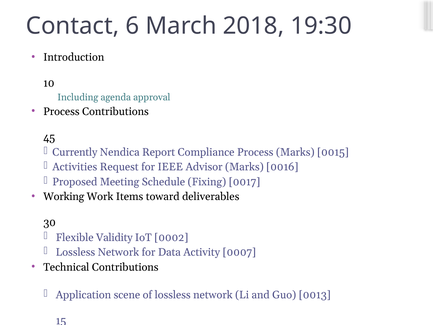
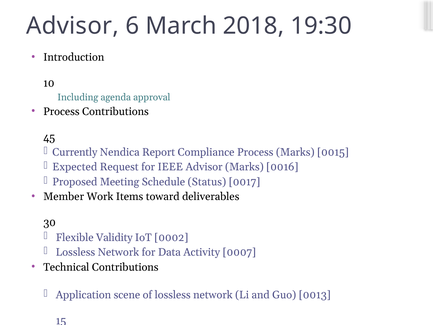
Contact: Contact -> Advisor (72, 26)
Activities: Activities -> Expected (75, 167)
Fixing: Fixing -> Status (207, 182)
Working: Working -> Member (64, 197)
